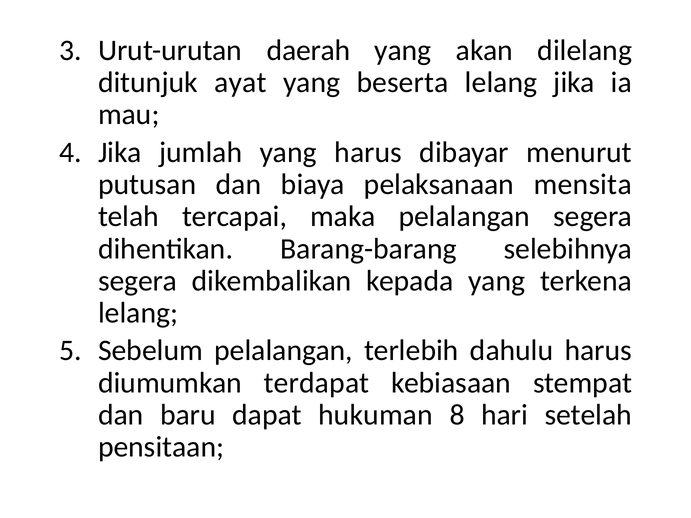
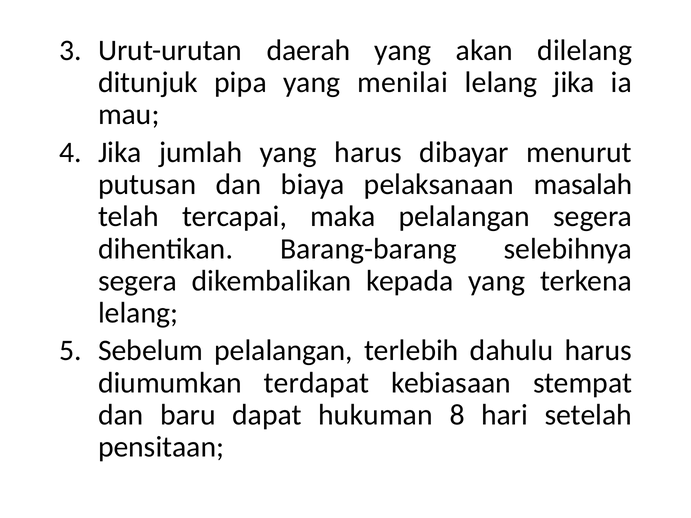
ayat: ayat -> pipa (241, 83)
beserta: beserta -> menilai (402, 83)
mensita: mensita -> masalah (583, 185)
